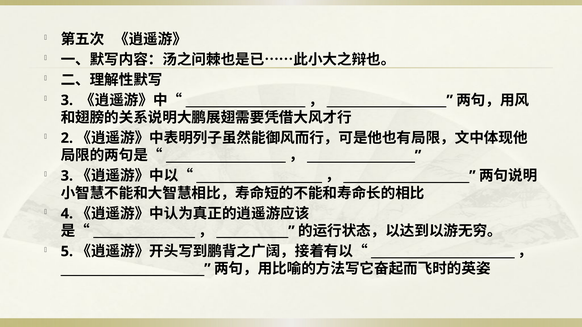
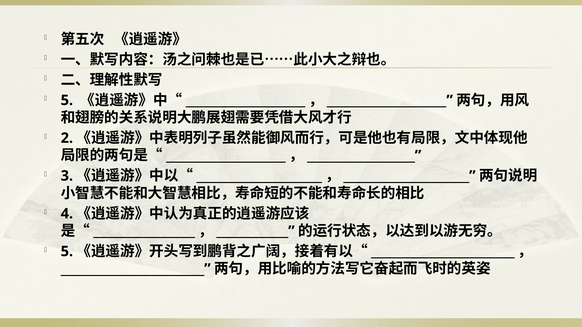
3: 3 -> 5 (67, 100)
